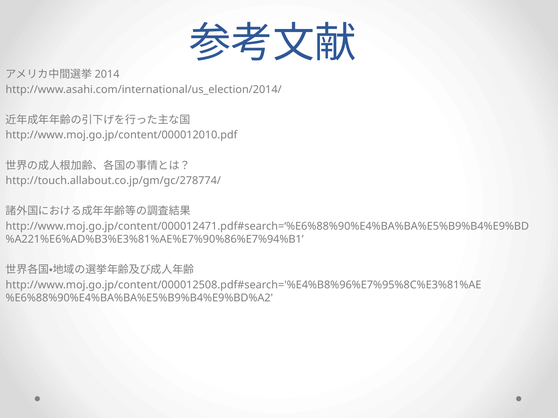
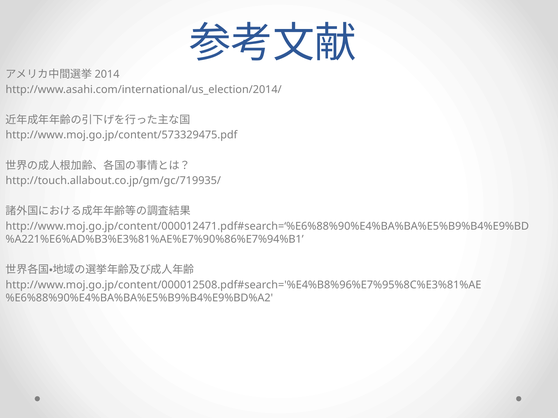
http://www.moj.go.jp/content/000012010.pdf: http://www.moj.go.jp/content/000012010.pdf -> http://www.moj.go.jp/content/573329475.pdf (121, 135)
http://touch.allabout.co.jp/gm/gc/278774/: http://touch.allabout.co.jp/gm/gc/278774/ -> http://touch.allabout.co.jp/gm/gc/719935/ (113, 181)
